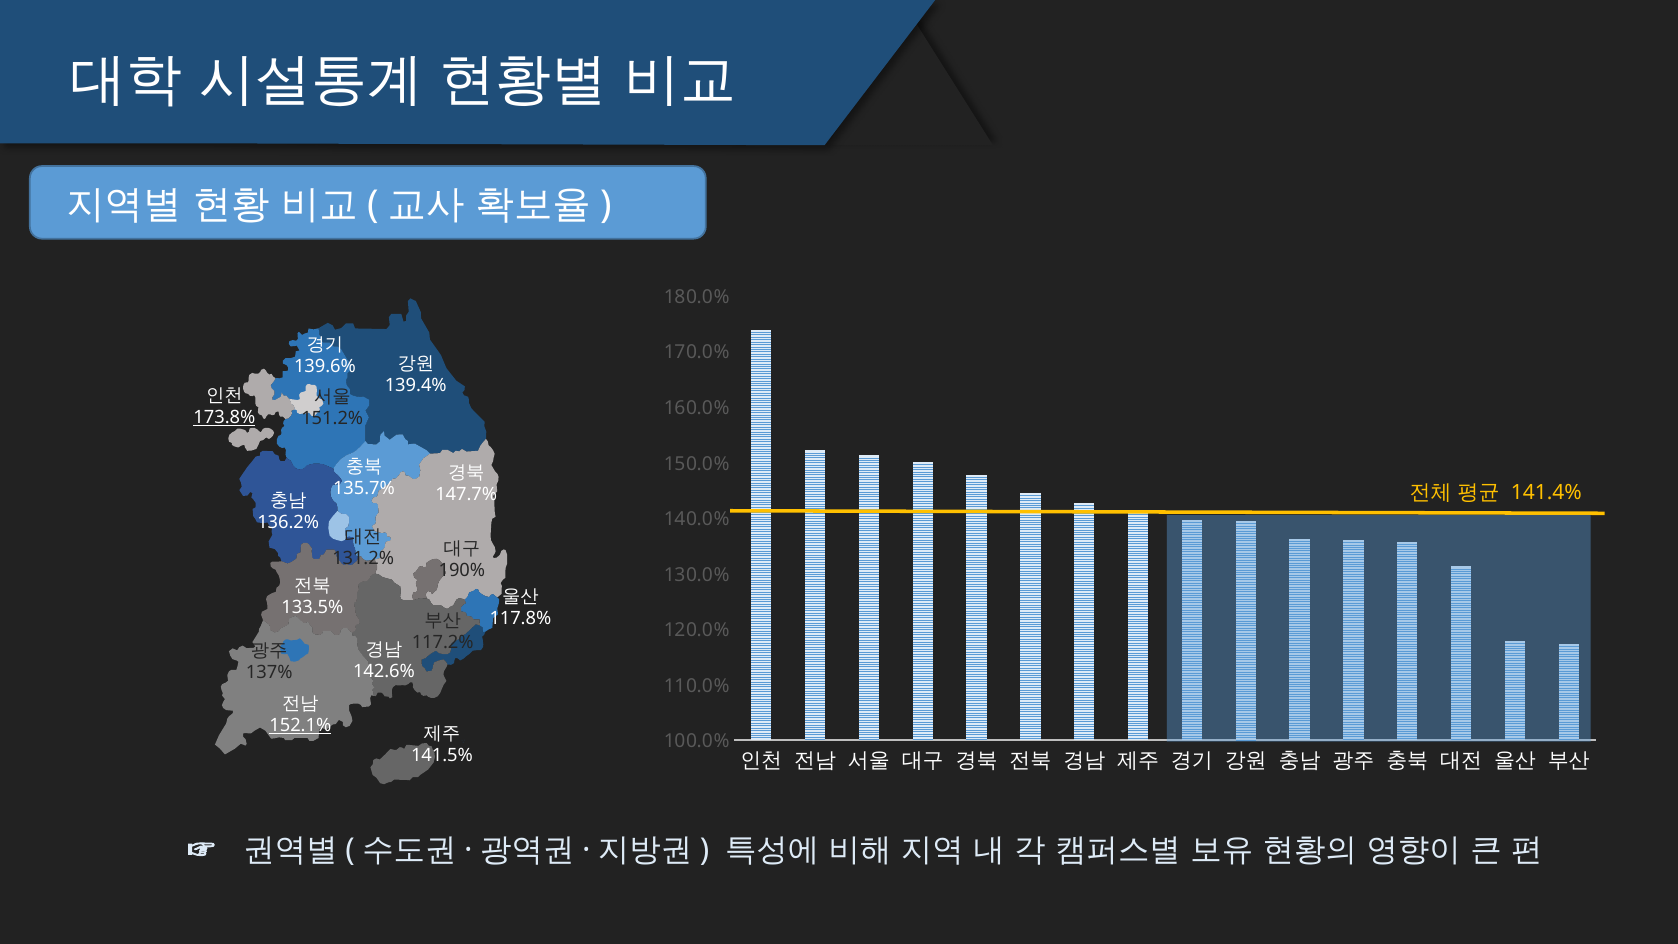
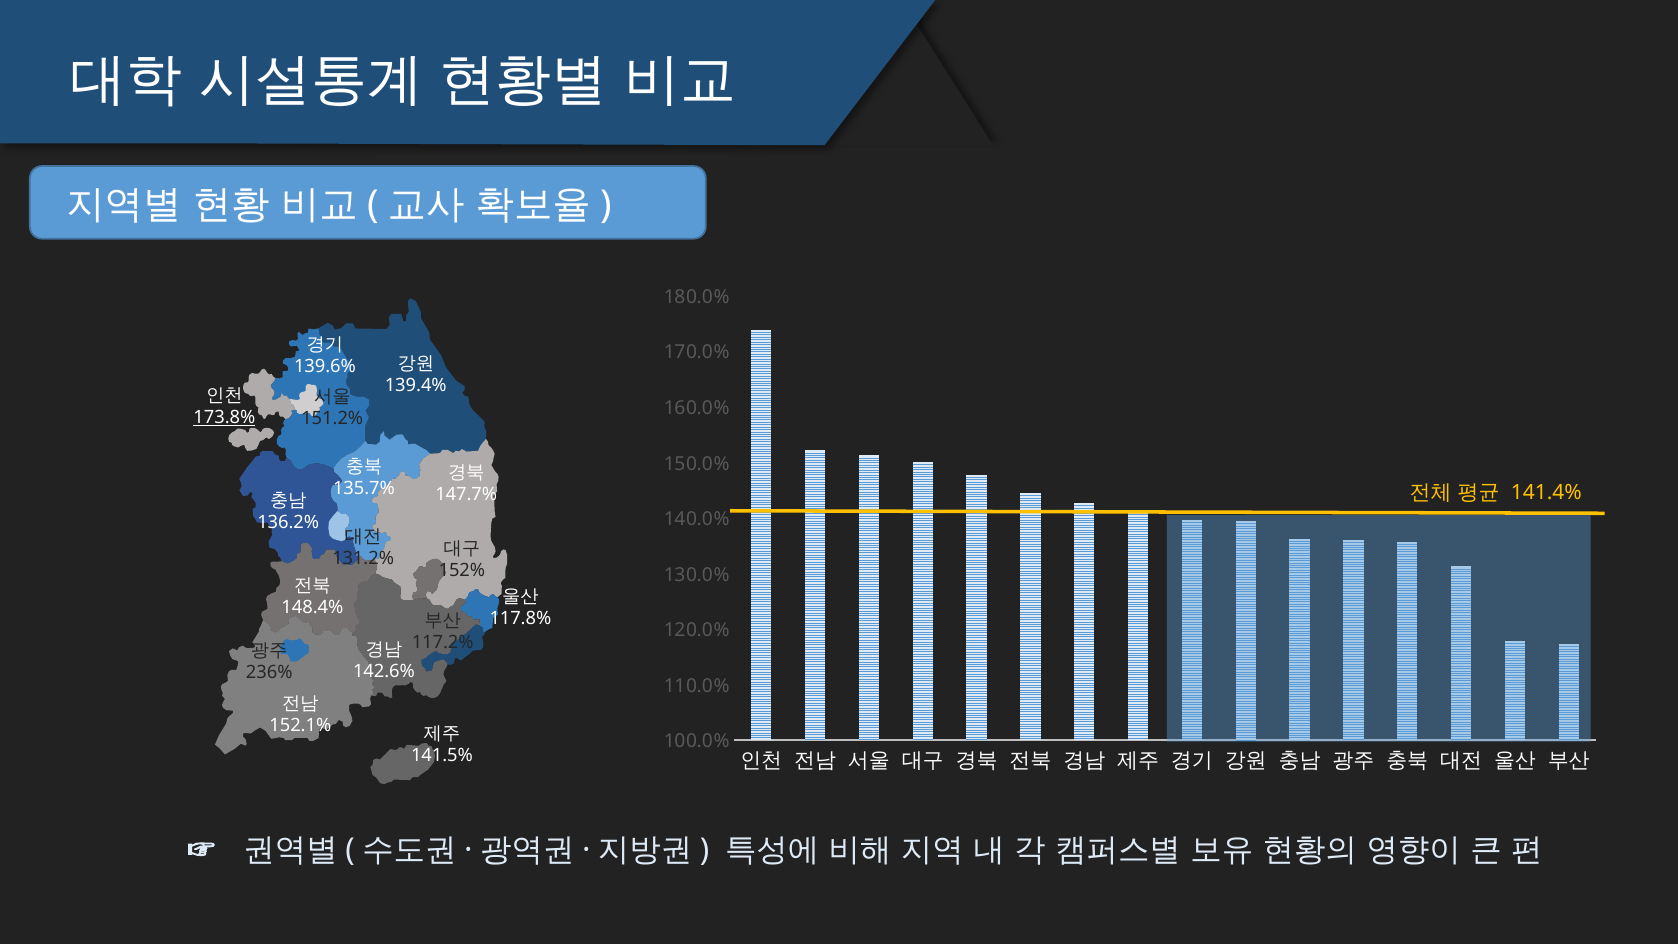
190%: 190% -> 152% (462, 571)
133.5%: 133.5% -> 148.4% (312, 608)
137%: 137% -> 236% (269, 673)
152.1% underline: present -> none (300, 725)
